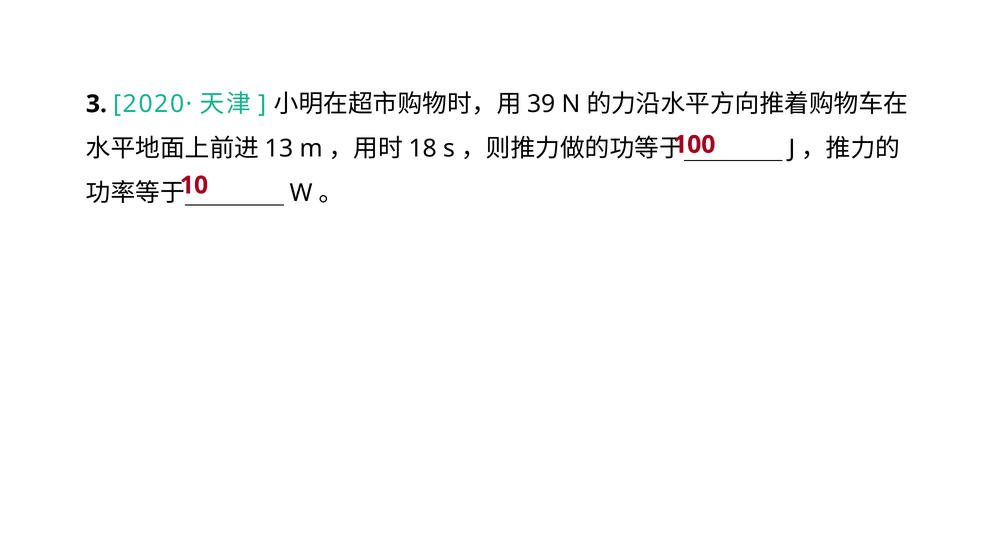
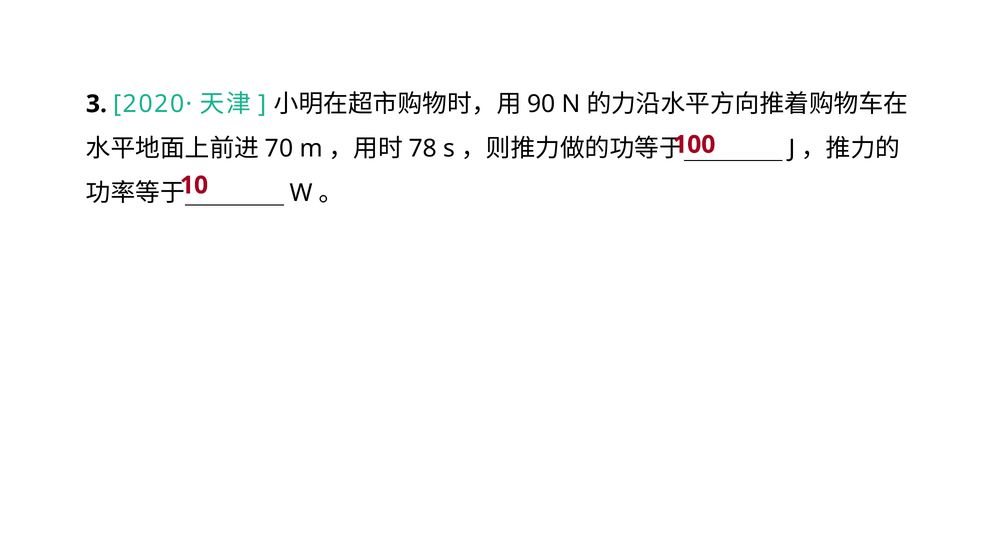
39: 39 -> 90 (541, 104)
13: 13 -> 70 (279, 148)
18: 18 -> 78 (423, 148)
